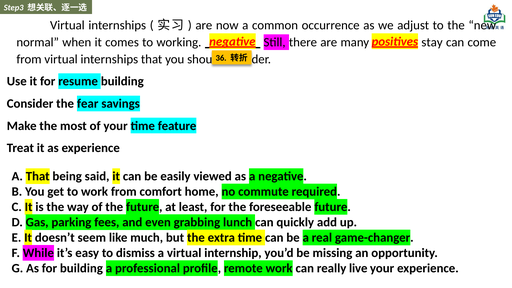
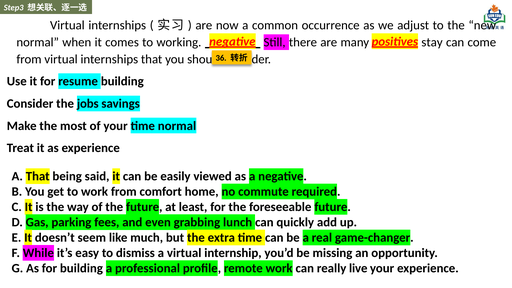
fear: fear -> jobs (88, 104)
time feature: feature -> normal (177, 126)
